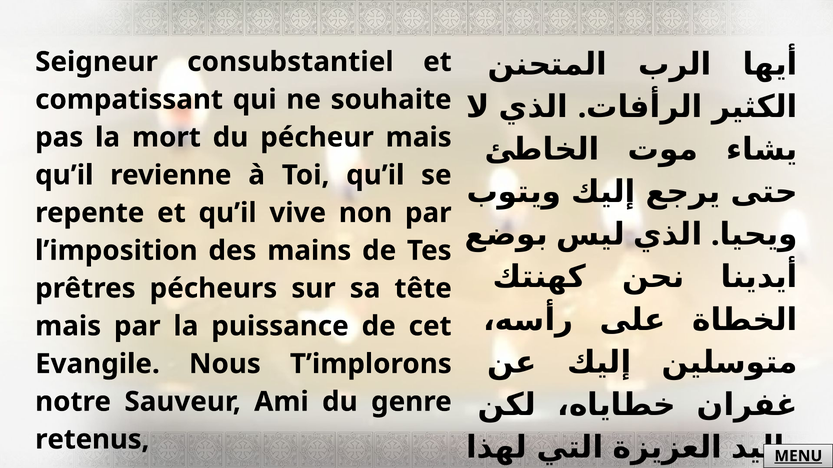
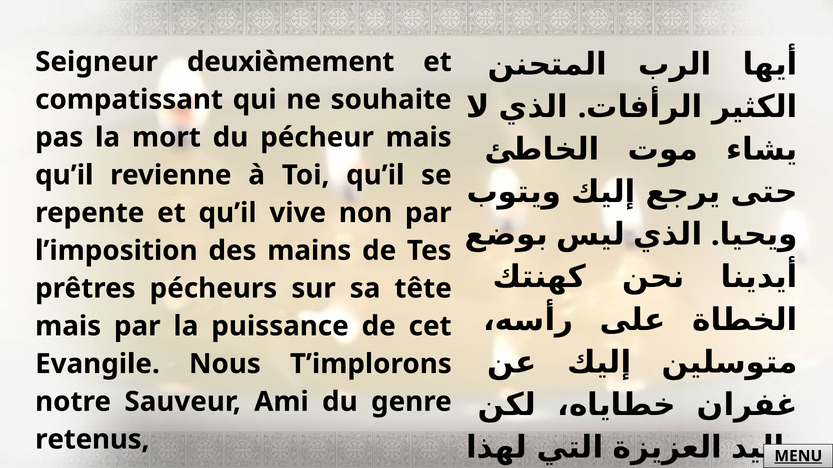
consubstantiel: consubstantiel -> deuxièmement (291, 62)
